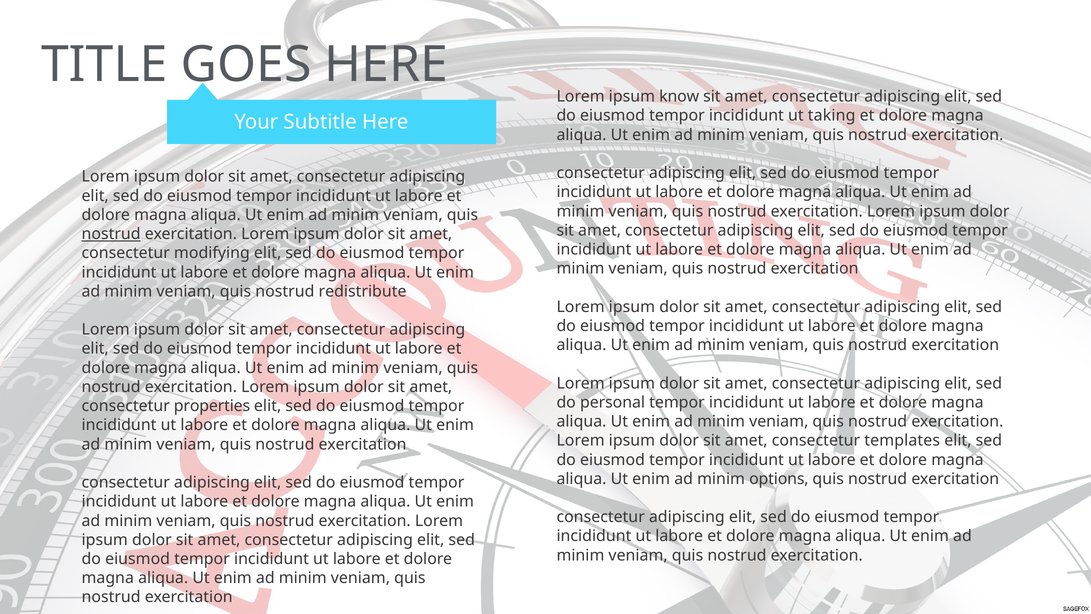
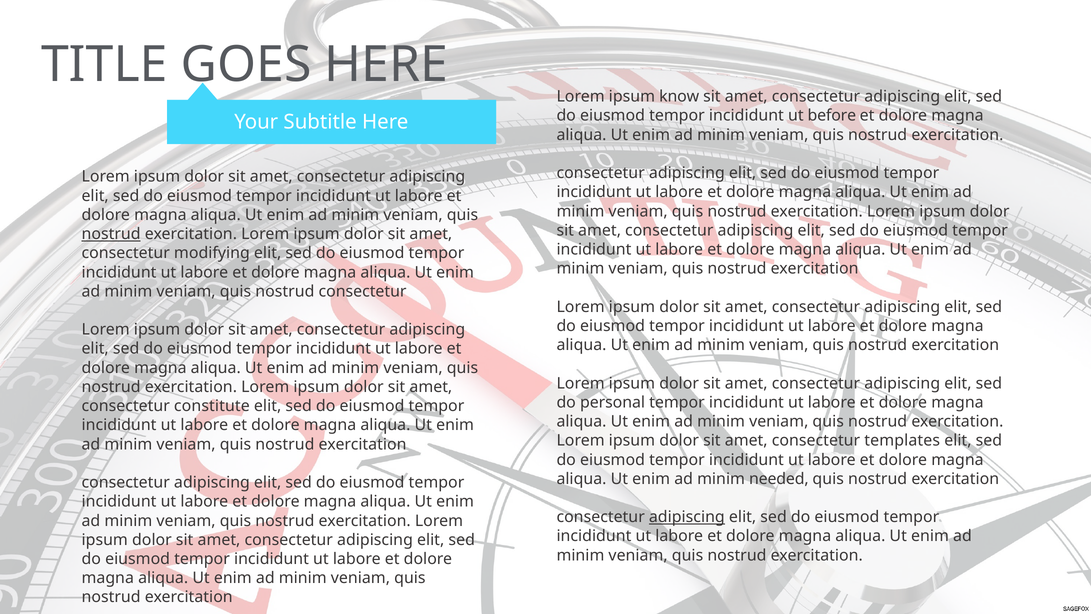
taking: taking -> before (832, 116)
nostrud redistribute: redistribute -> consectetur (363, 291)
properties: properties -> constitute (212, 406)
options: options -> needed (779, 479)
adipiscing underline: none -> present (687, 517)
